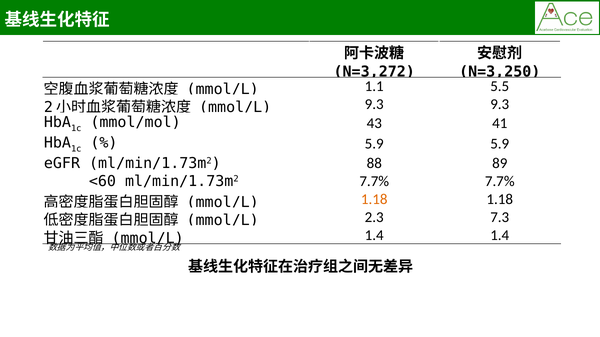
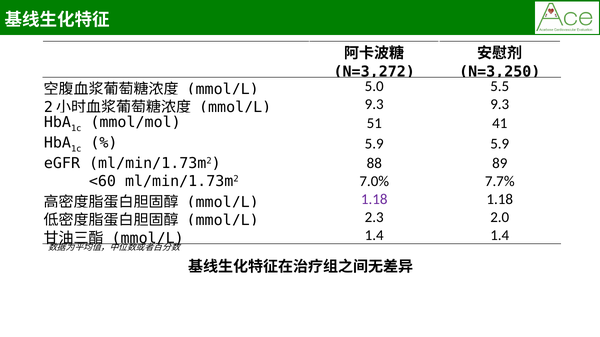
1.1: 1.1 -> 5.0 (374, 86)
43: 43 -> 51 (374, 124)
ml/min/1.73m2 7.7%: 7.7% -> 7.0% (374, 181)
1.18 colour: orange -> purple (374, 199)
7.3: 7.3 -> 2.0 (500, 217)
